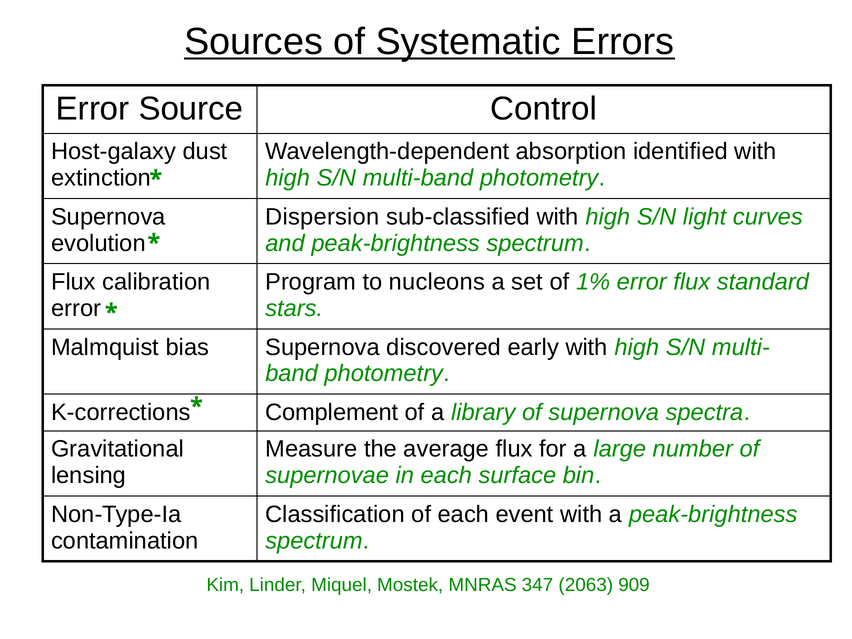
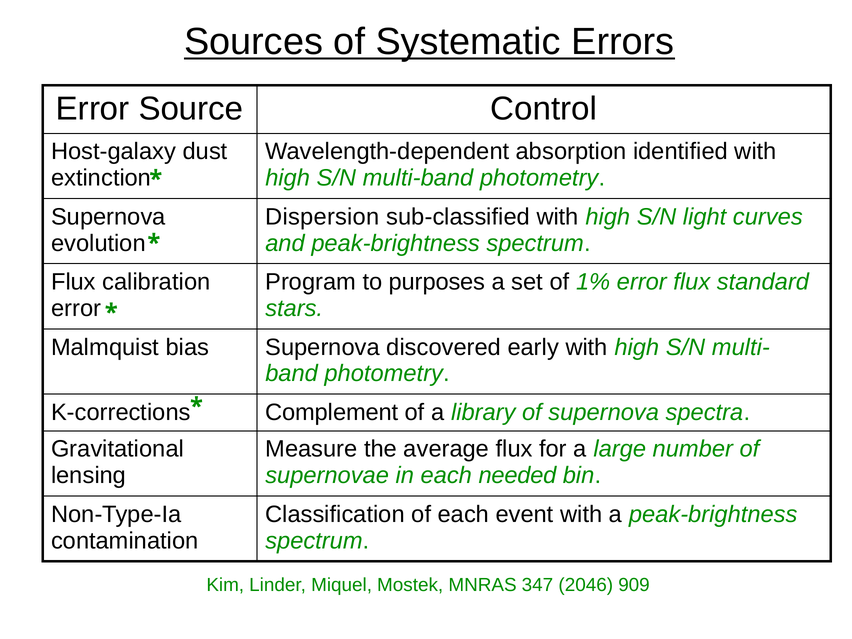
nucleons: nucleons -> purposes (437, 282)
surface: surface -> needed (517, 476)
2063: 2063 -> 2046 (586, 585)
